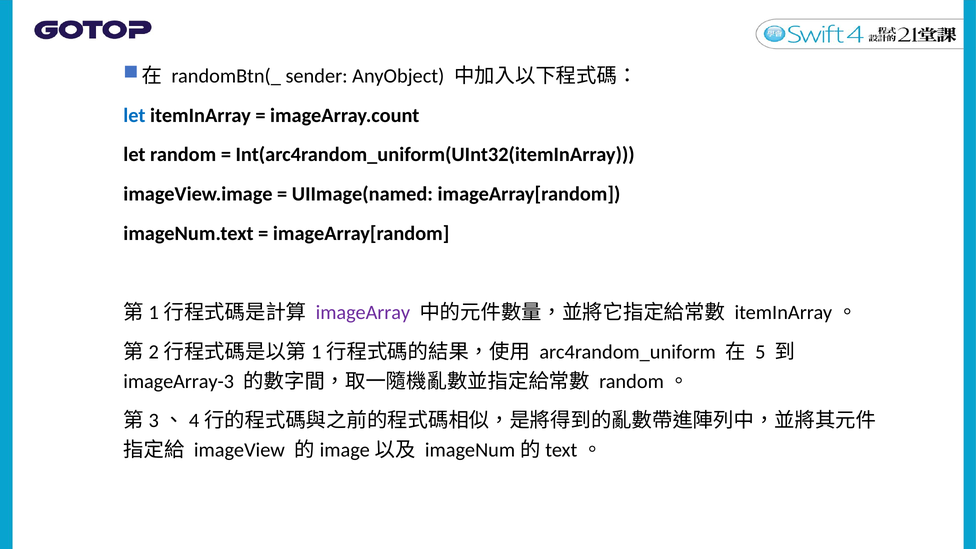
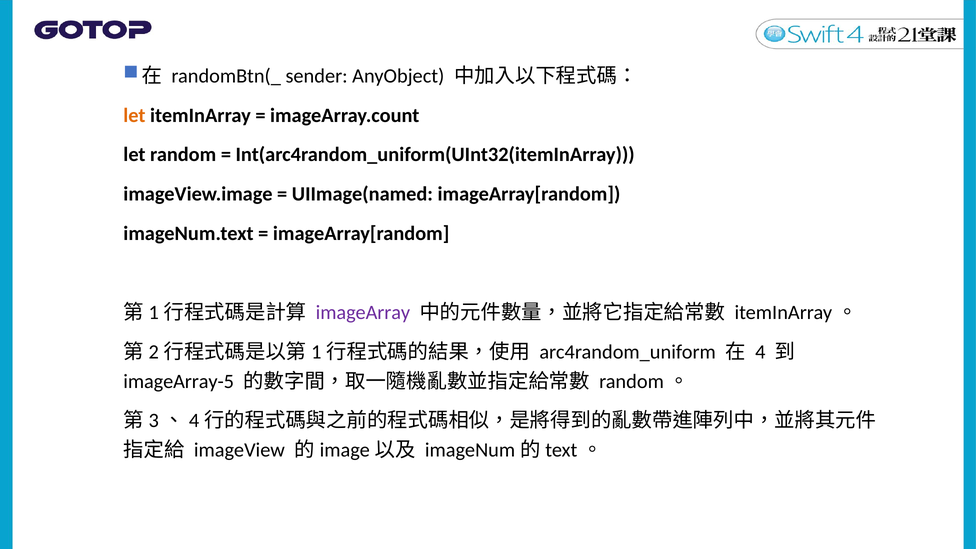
let colour: blue -> orange (134, 115)
5: 5 -> 4 (760, 352)
imageArray-3: imageArray-3 -> imageArray-5 (179, 381)
